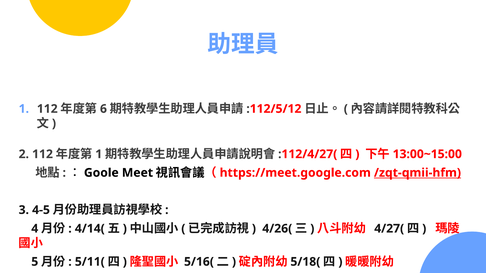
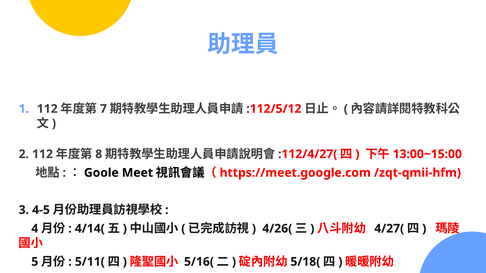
6: 6 -> 7 (103, 109)
1: 1 -> 8 (99, 154)
/zqt-qmii-hfm underline: present -> none (417, 173)
